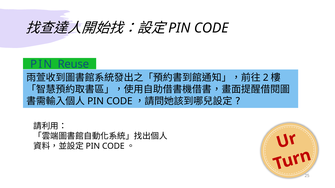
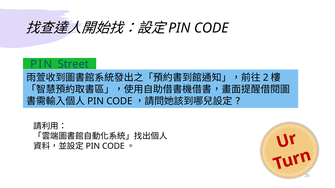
Reuse: Reuse -> Street (73, 64)
